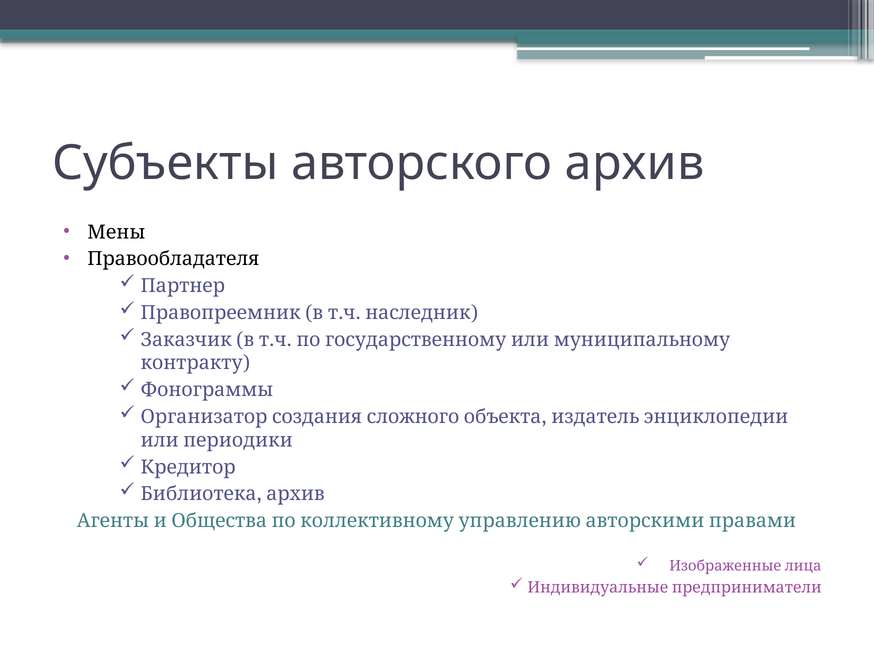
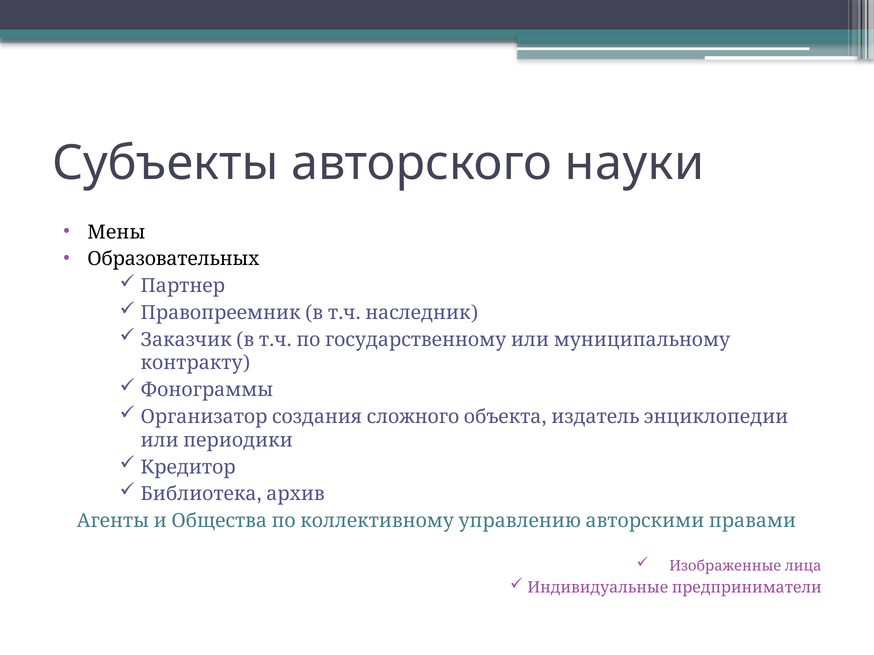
авторского архив: архив -> науки (635, 164)
Правообладателя: Правообладателя -> Образовательных (173, 259)
